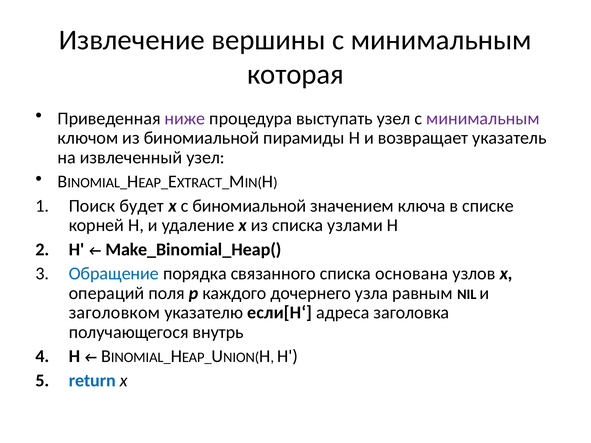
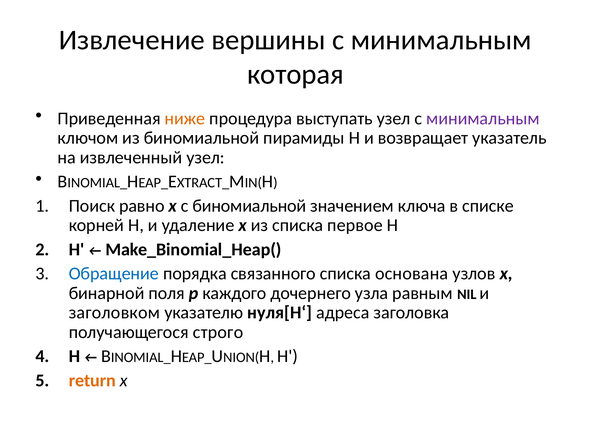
ниже colour: purple -> orange (185, 118)
будет: будет -> равно (142, 206)
узлами: узлами -> первое (355, 225)
операций: операций -> бинарной (107, 293)
если[H‘: если[H‘ -> нуля[H‘ (280, 313)
внутрь: внутрь -> строго (218, 332)
return colour: blue -> orange (92, 381)
